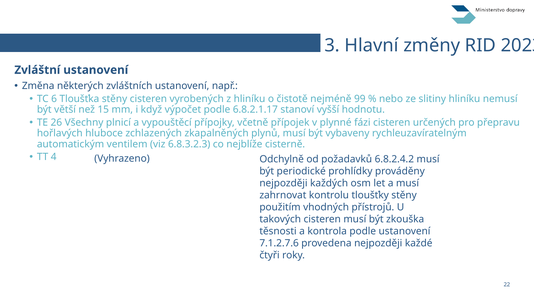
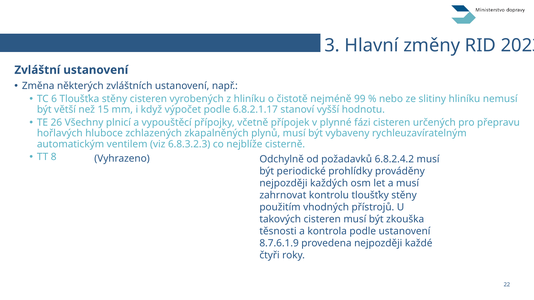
4: 4 -> 8 (54, 157)
7.1.2.7.6: 7.1.2.7.6 -> 8.7.6.1.9 (279, 244)
